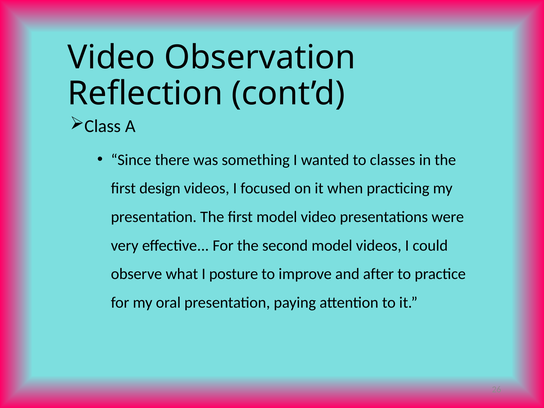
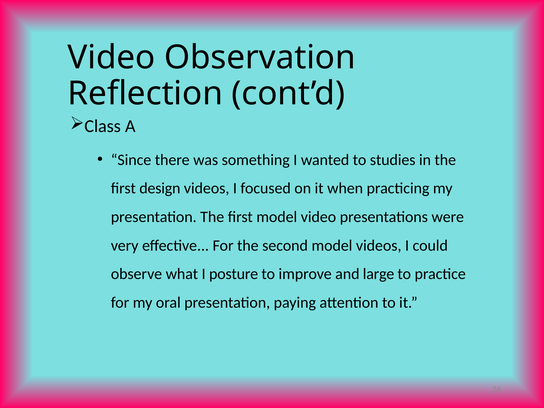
classes: classes -> studies (393, 160)
after: after -> large (379, 274)
